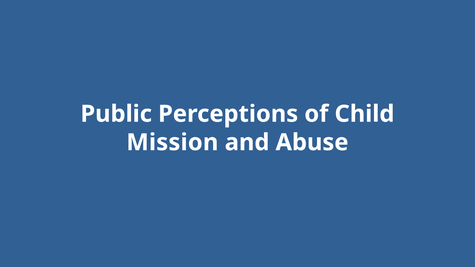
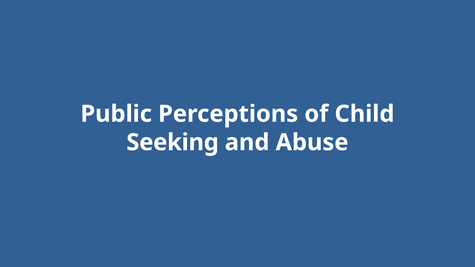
Mission: Mission -> Seeking (173, 143)
